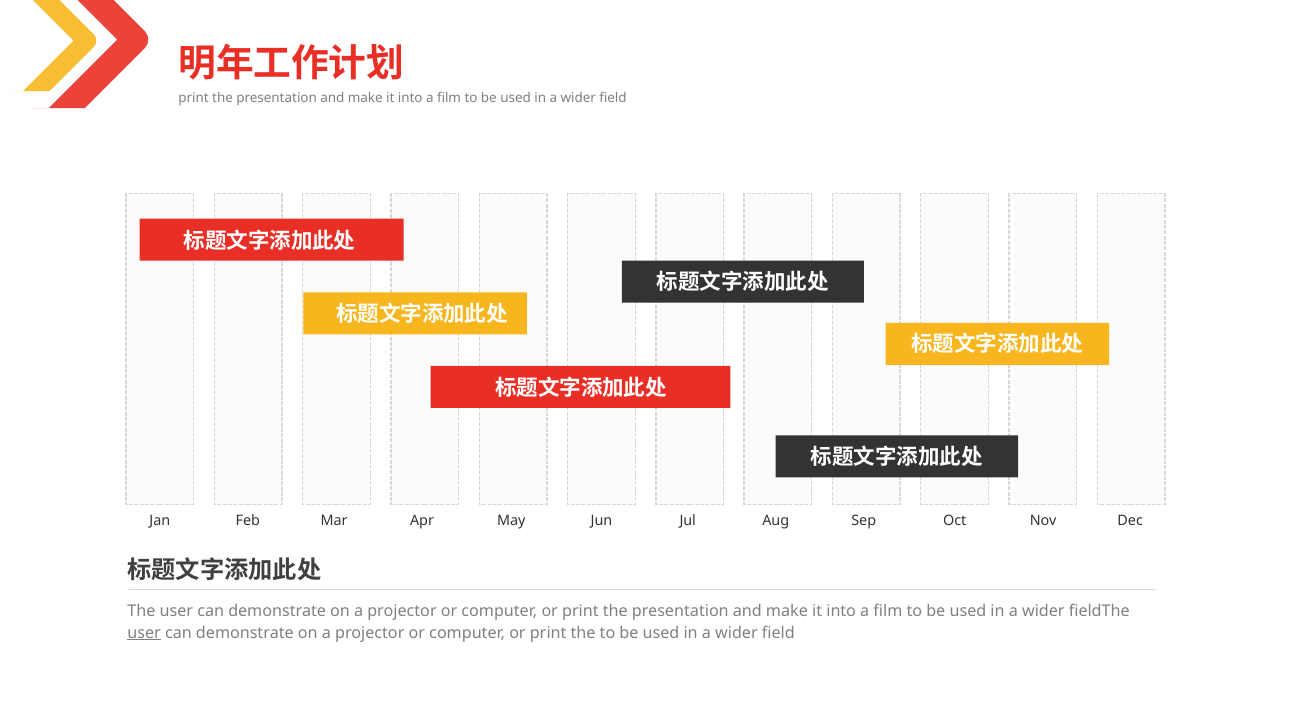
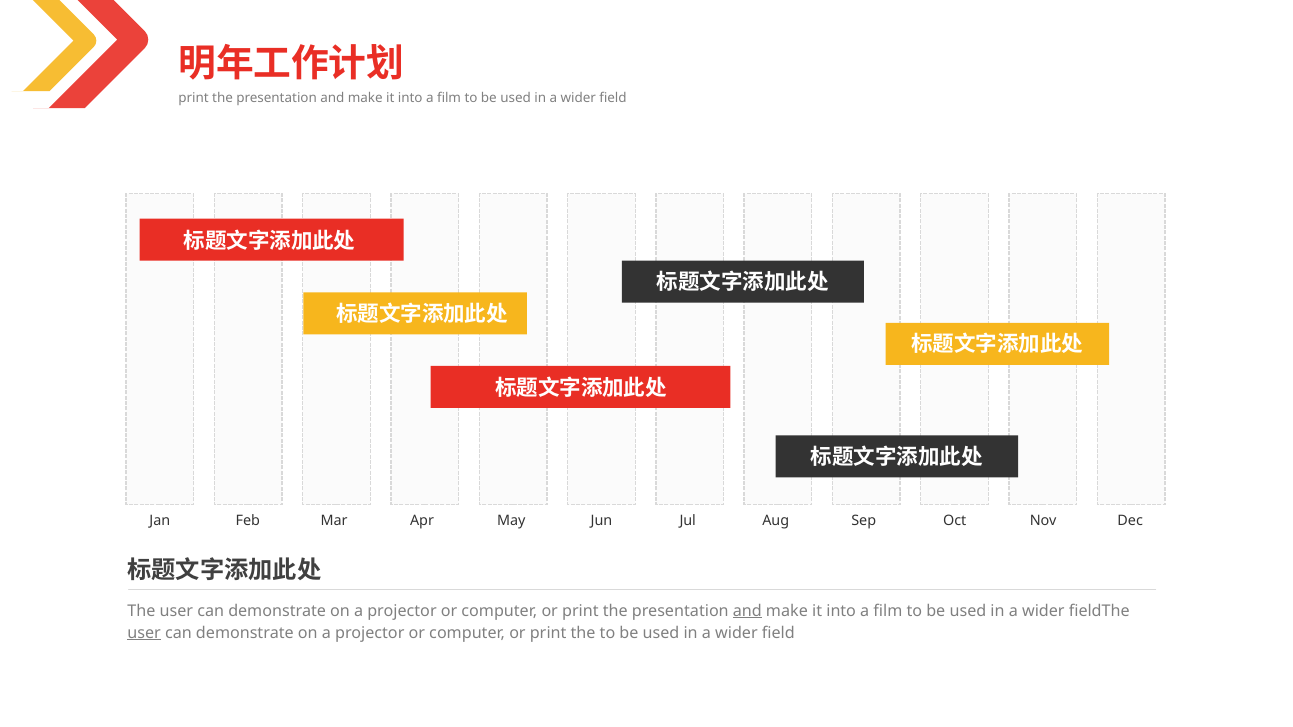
and underline: none -> present (747, 611)
